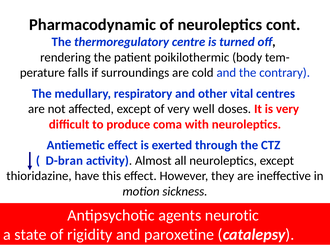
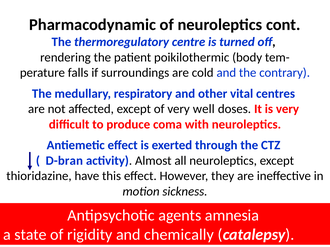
neurotic: neurotic -> amnesia (232, 216)
paroxetine: paroxetine -> chemically (179, 235)
